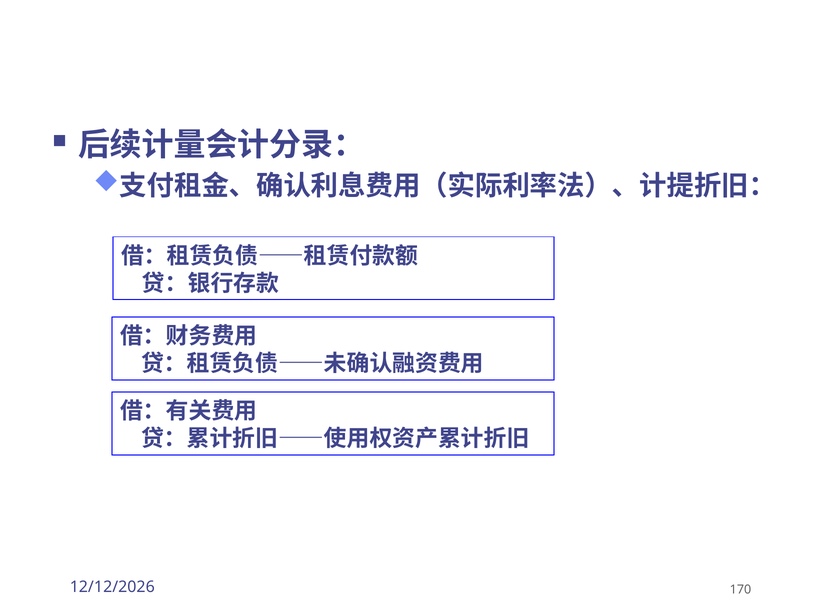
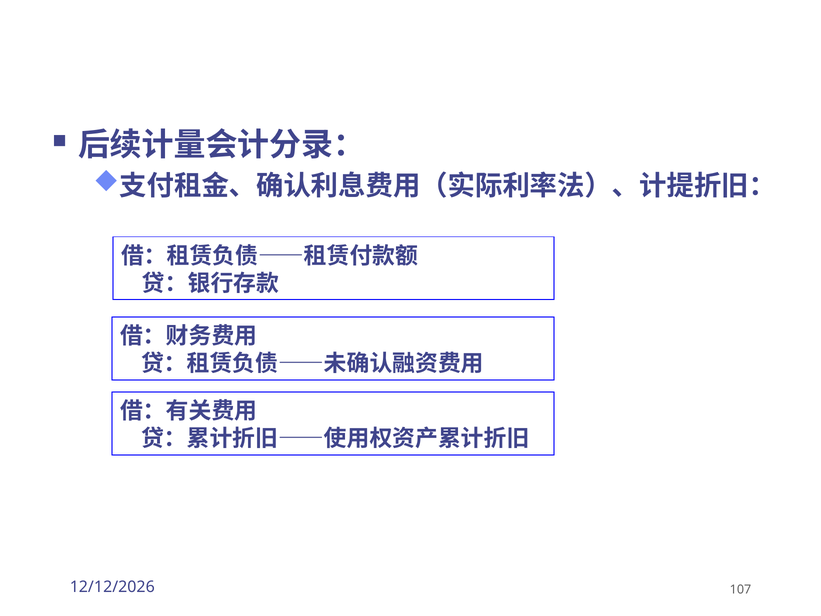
170: 170 -> 107 (740, 589)
